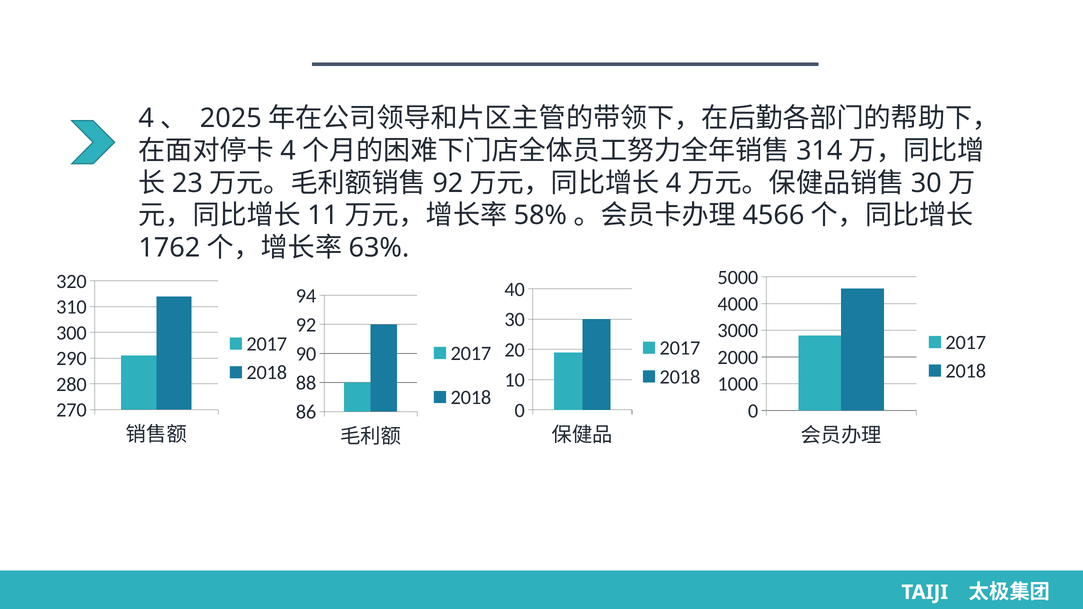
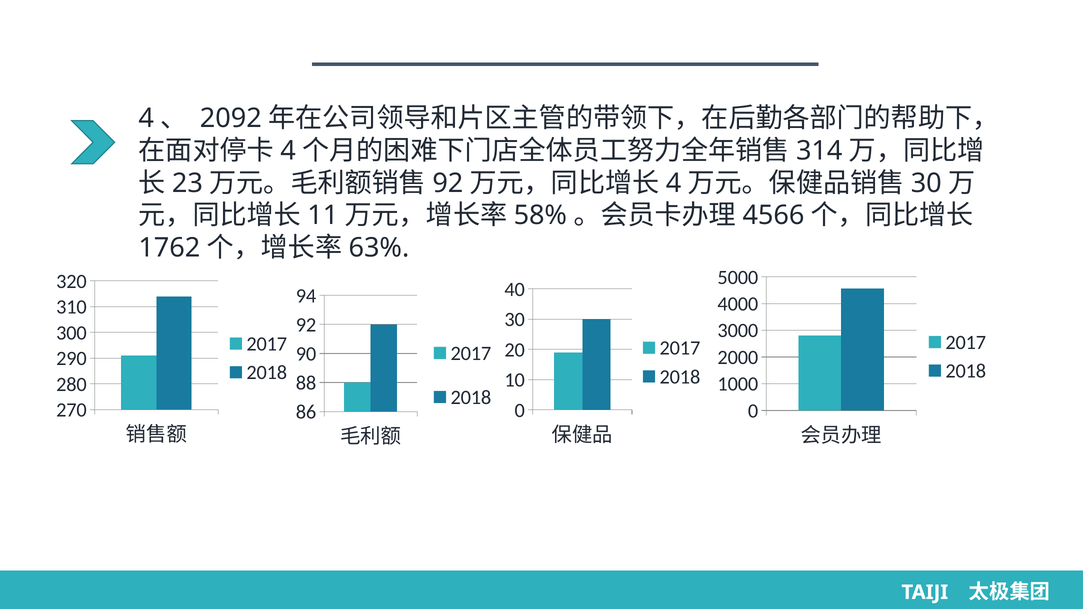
2025: 2025 -> 2092 (231, 118)
